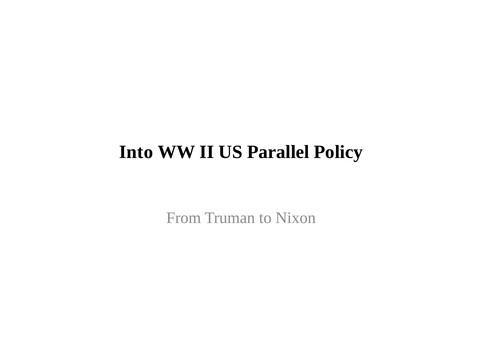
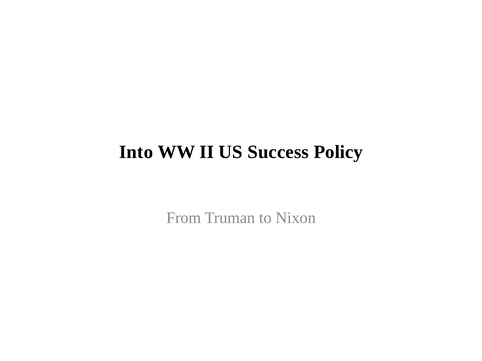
Parallel: Parallel -> Success (278, 152)
